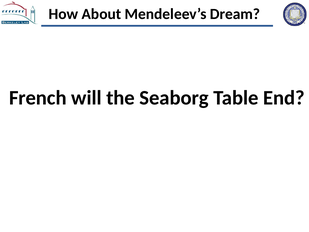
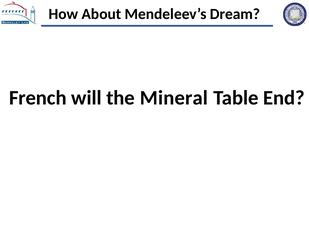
Seaborg: Seaborg -> Mineral (174, 98)
